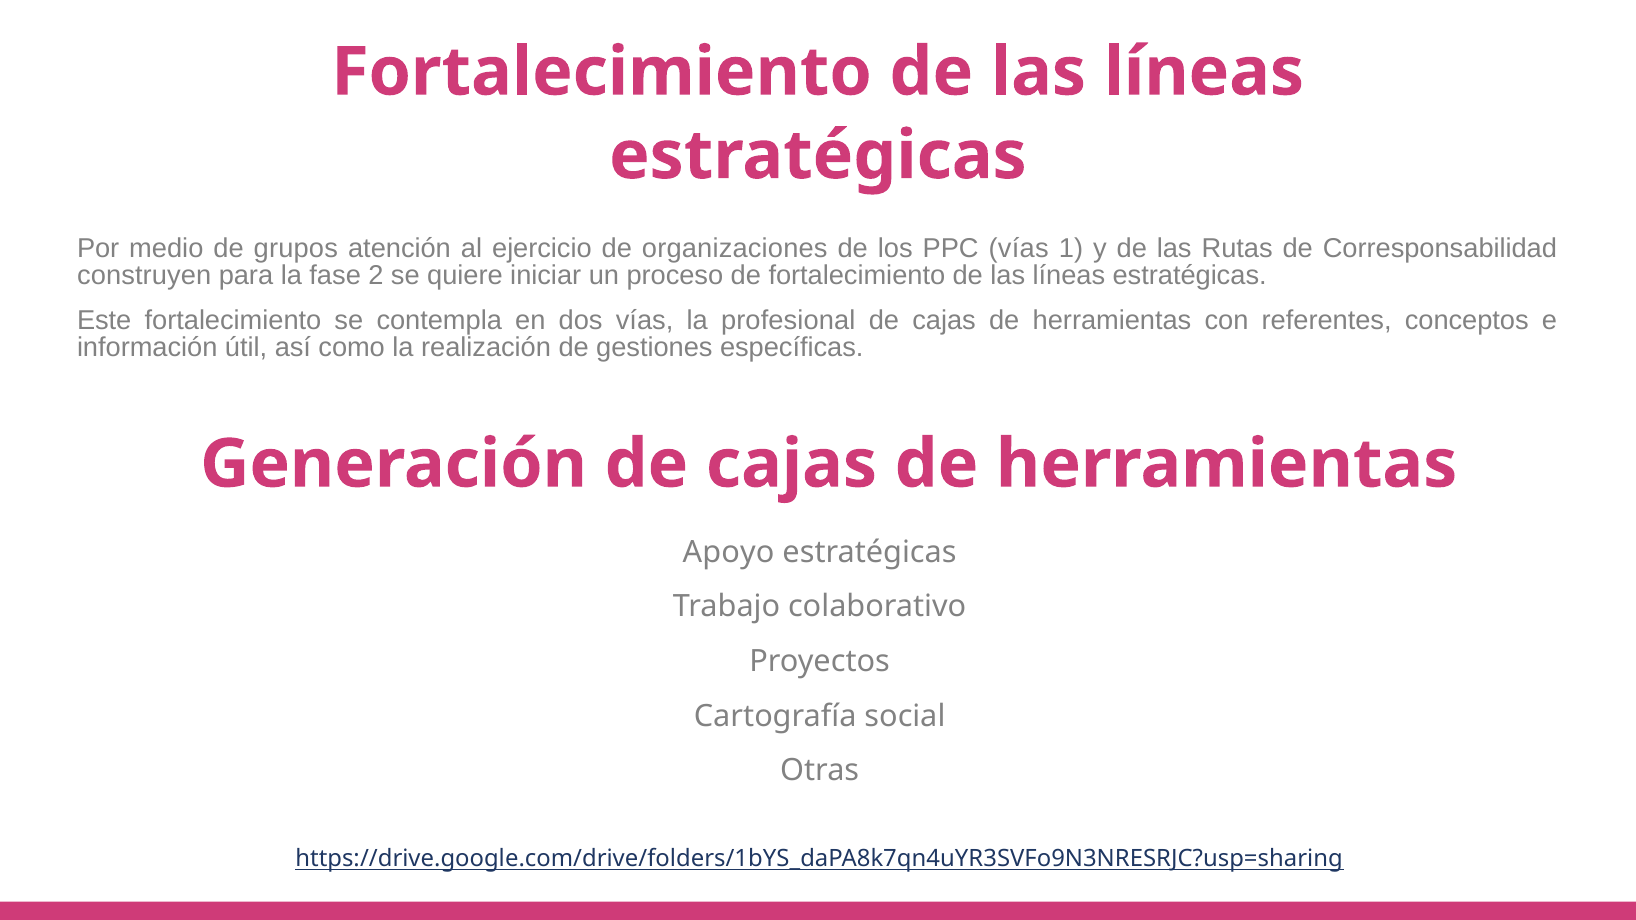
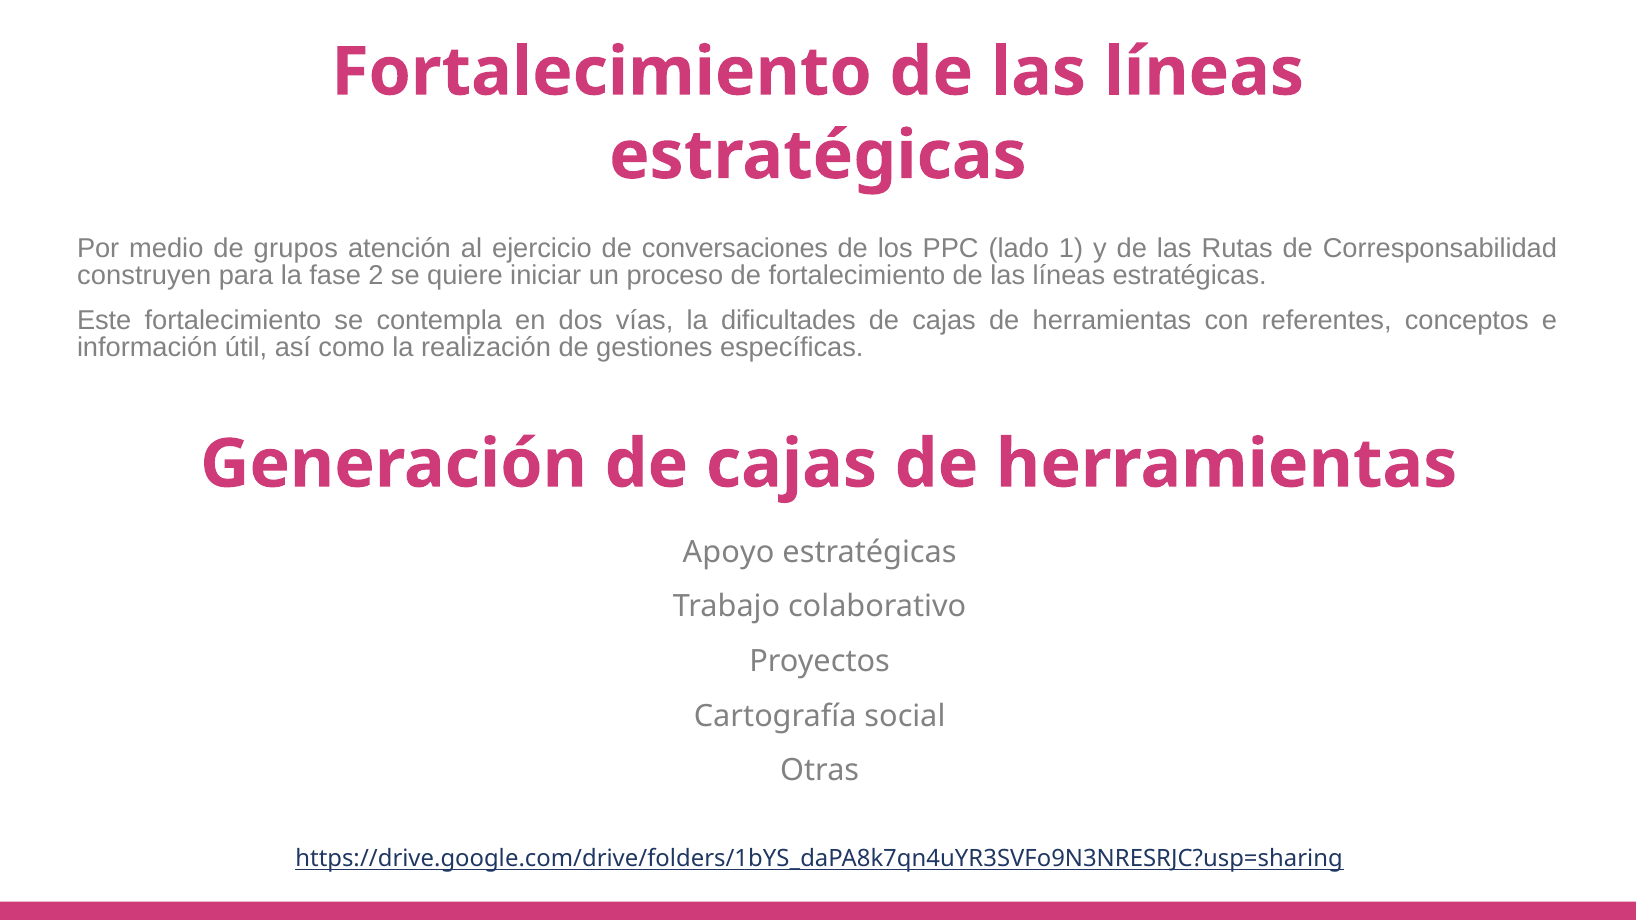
organizaciones: organizaciones -> conversaciones (735, 249)
PPC vías: vías -> lado (1019, 249)
profesional: profesional -> dificultades (788, 320)
